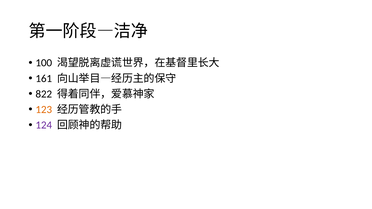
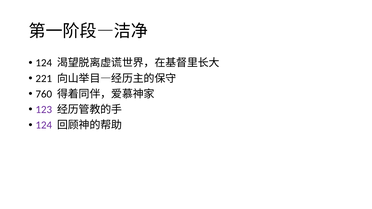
100: 100 -> 124 (44, 63)
161: 161 -> 221 (44, 79)
822: 822 -> 760 (44, 94)
123 colour: orange -> purple (44, 110)
